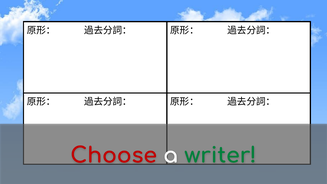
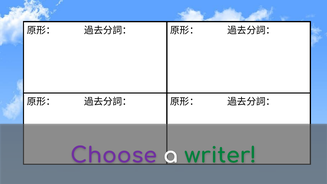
Choose colour: red -> purple (114, 155)
